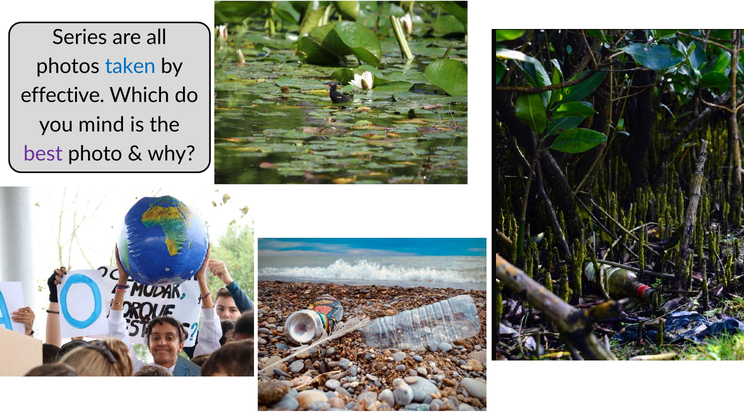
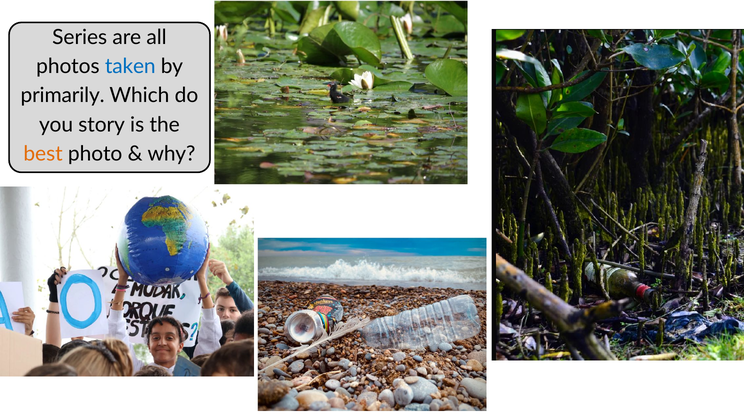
effective: effective -> primarily (63, 96)
mind: mind -> story (102, 125)
best colour: purple -> orange (43, 154)
